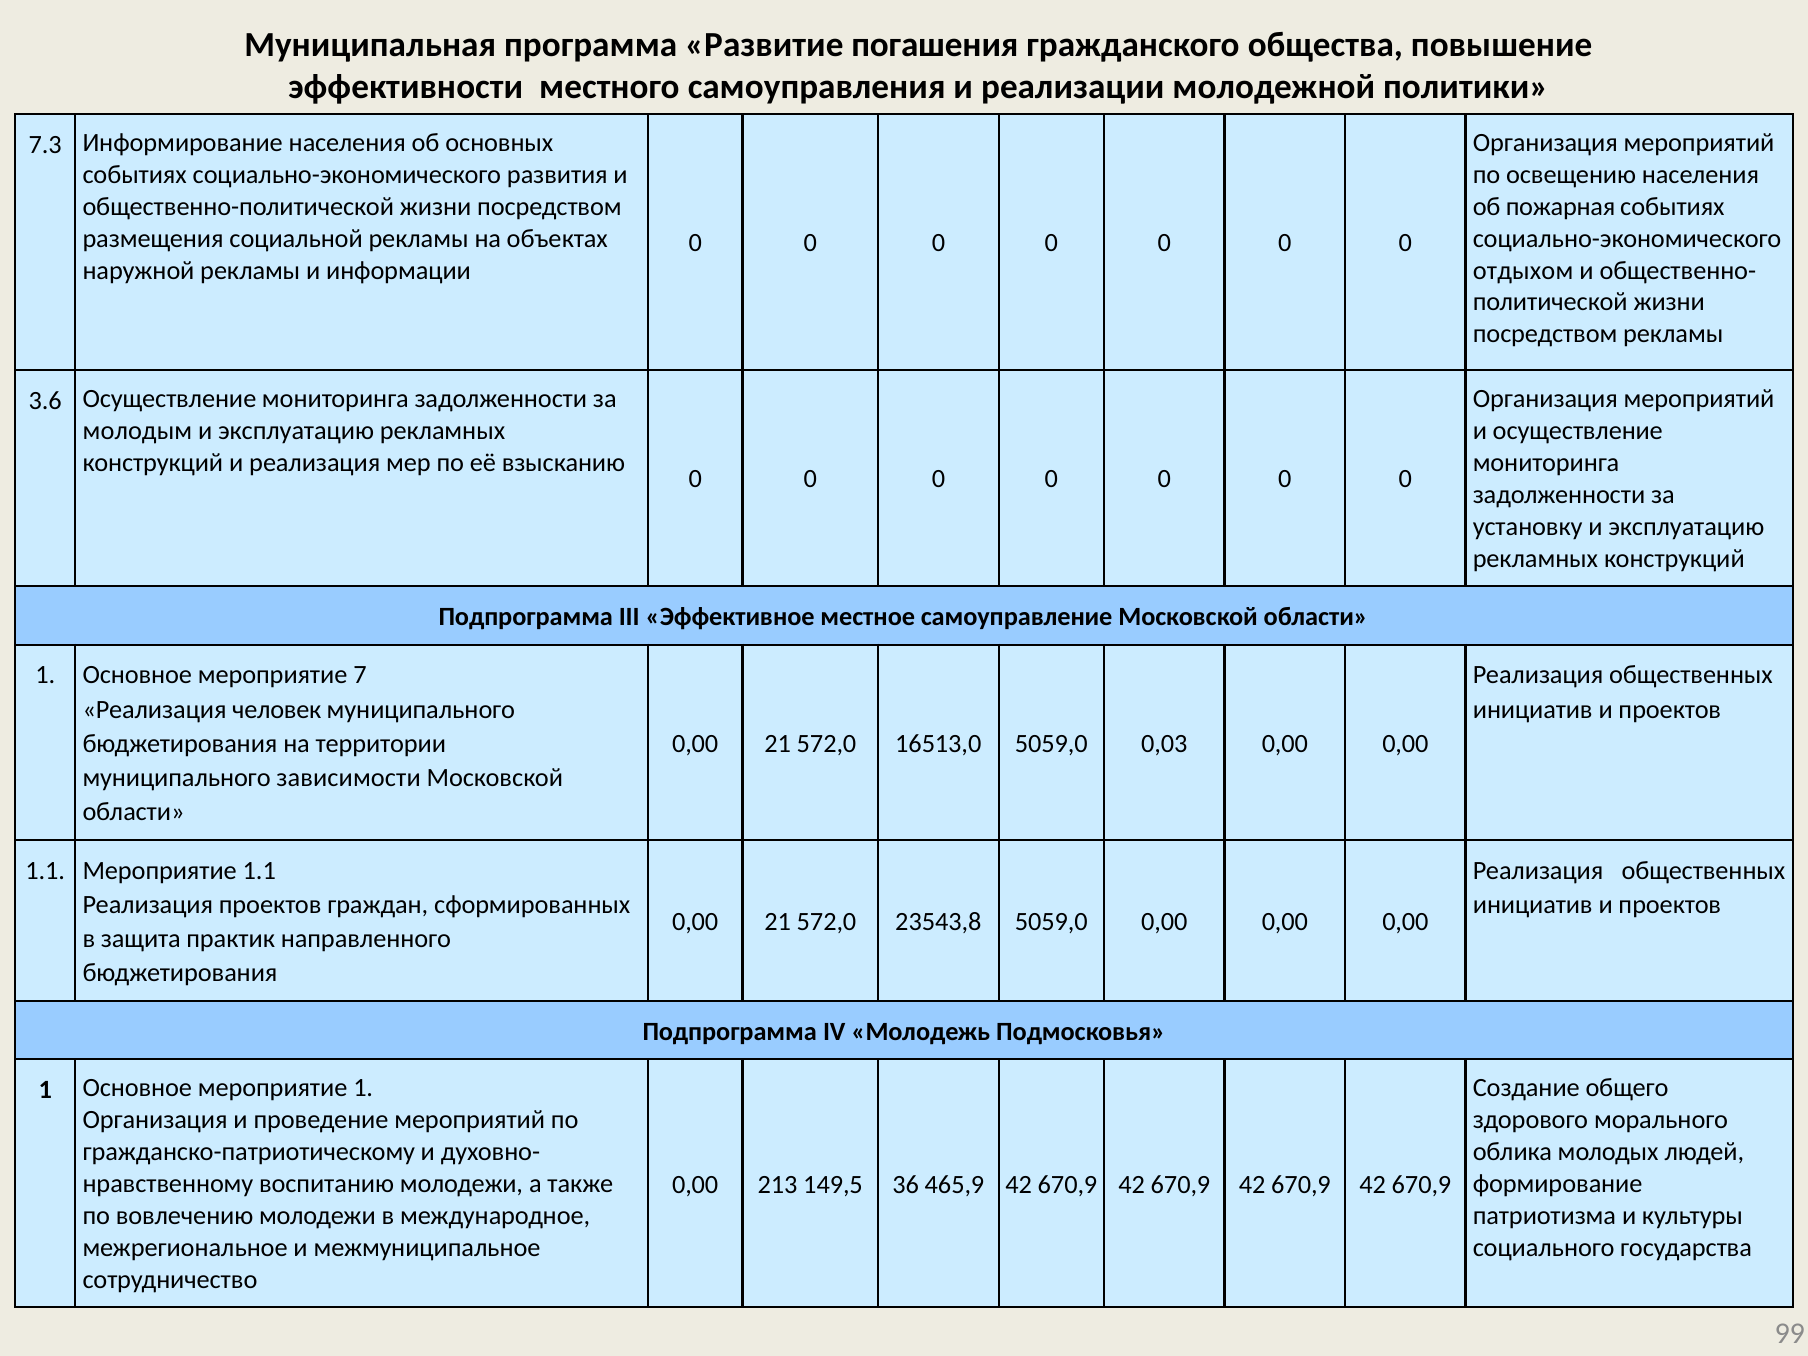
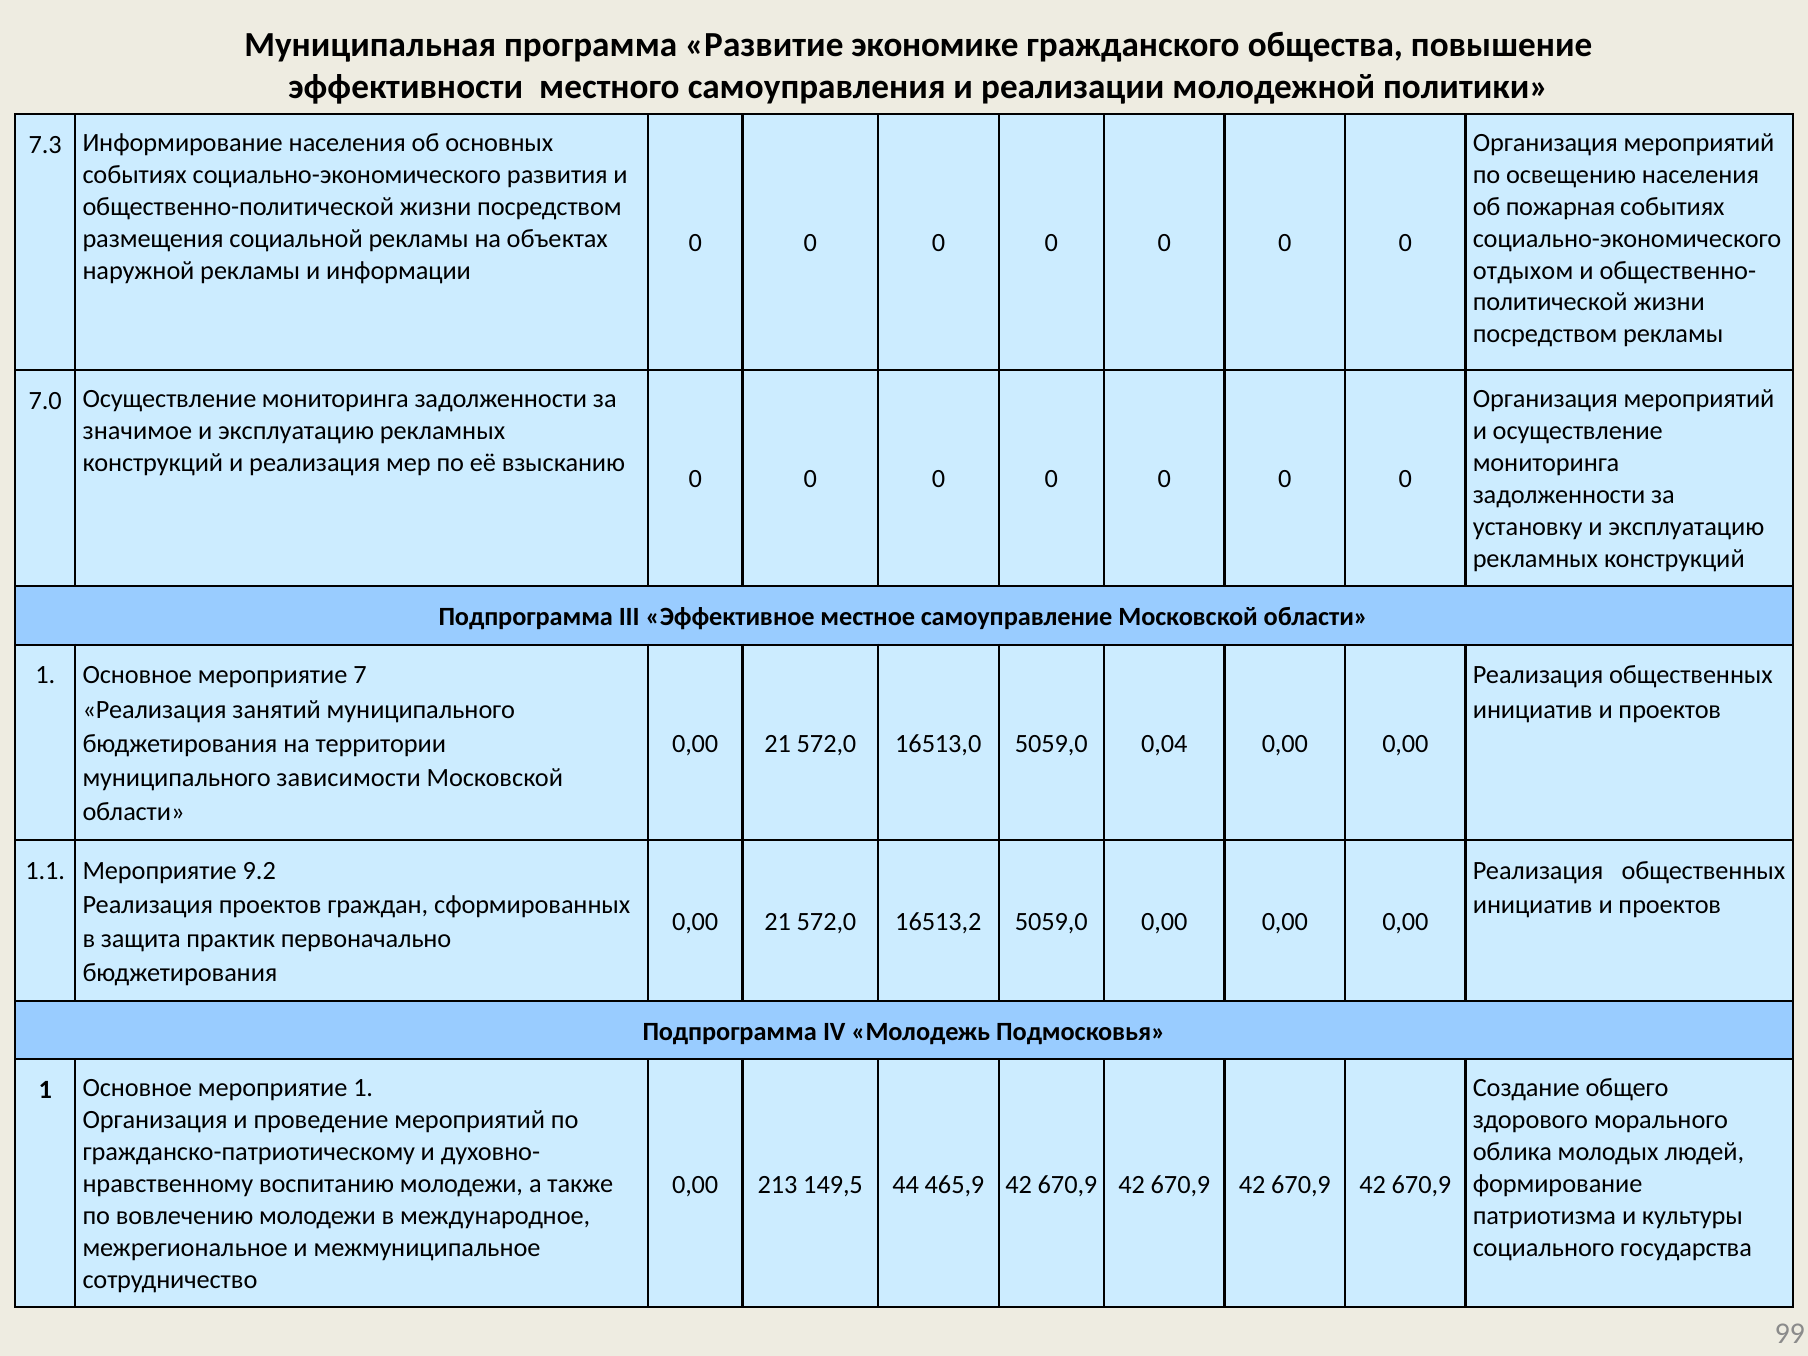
погашения: погашения -> экономике (935, 45)
3.6: 3.6 -> 7.0 (45, 401)
молодым: молодым -> значимое (137, 431)
человек: человек -> занятий (277, 709)
0,03: 0,03 -> 0,04 (1164, 744)
Мероприятие 1.1: 1.1 -> 9.2 (259, 870)
23543,8: 23543,8 -> 16513,2 (938, 922)
направленного: направленного -> первоначально (366, 939)
36: 36 -> 44 (906, 1185)
